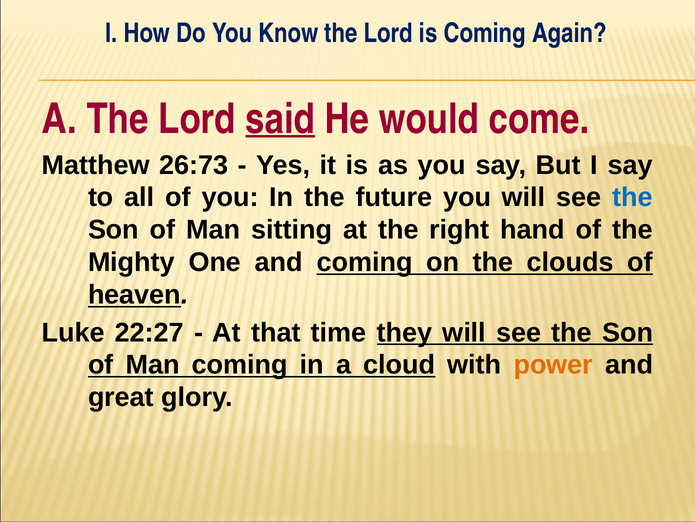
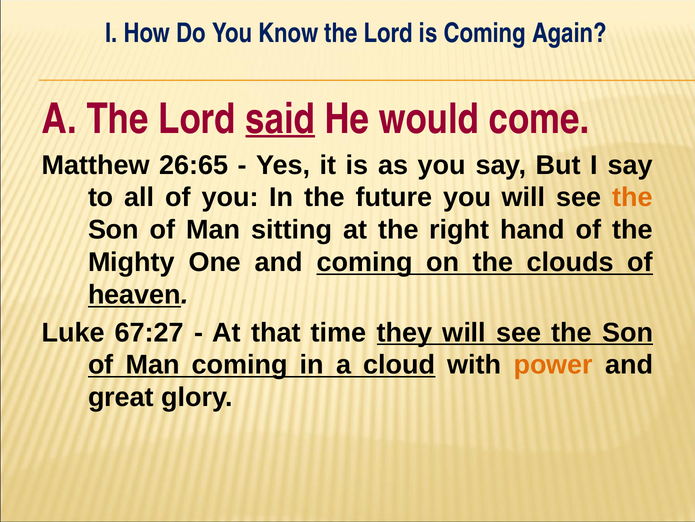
26:73: 26:73 -> 26:65 (194, 165)
the colour: blue -> orange (632, 197)
22:27: 22:27 -> 67:27 (149, 332)
